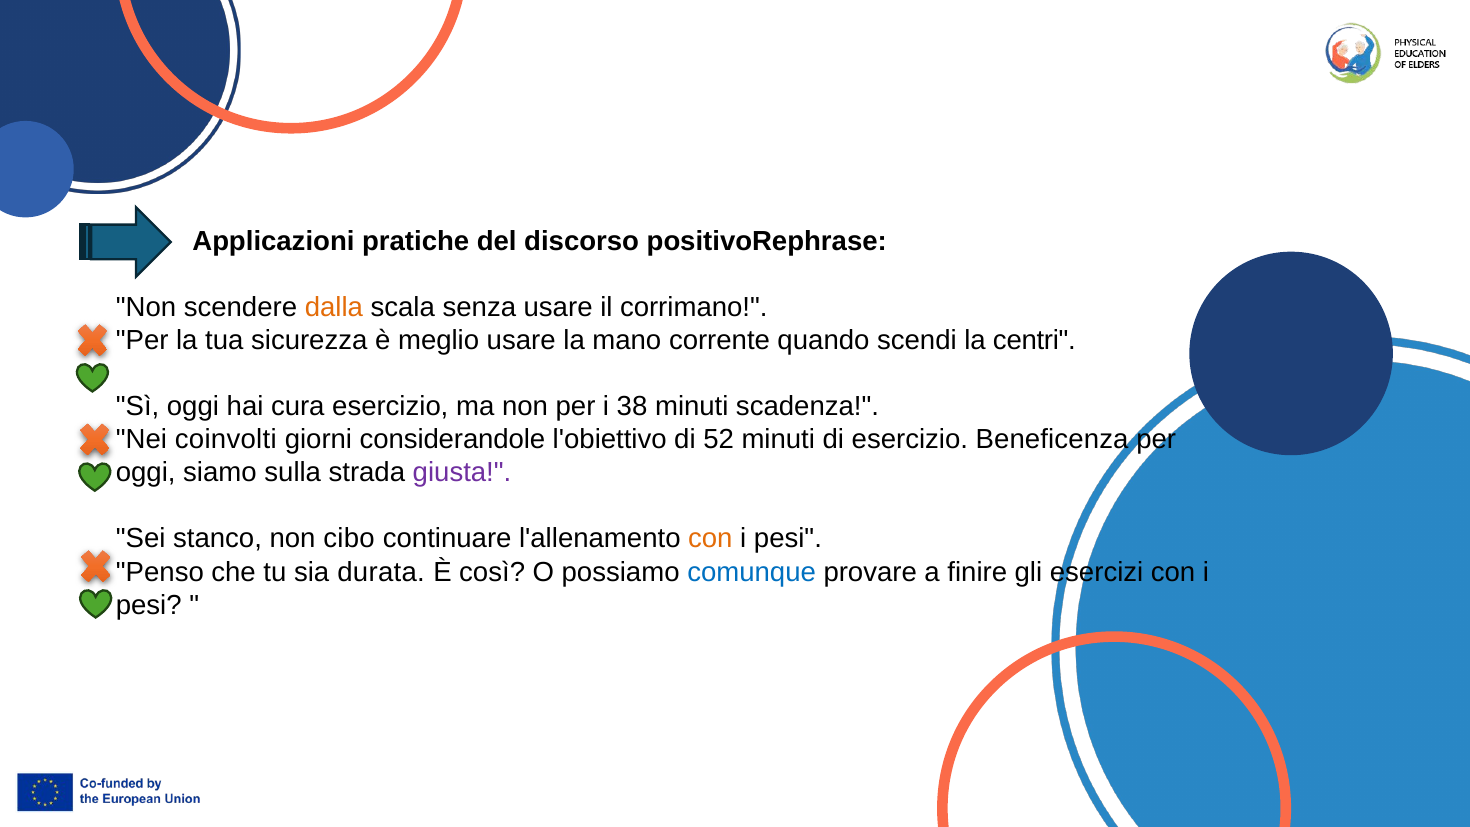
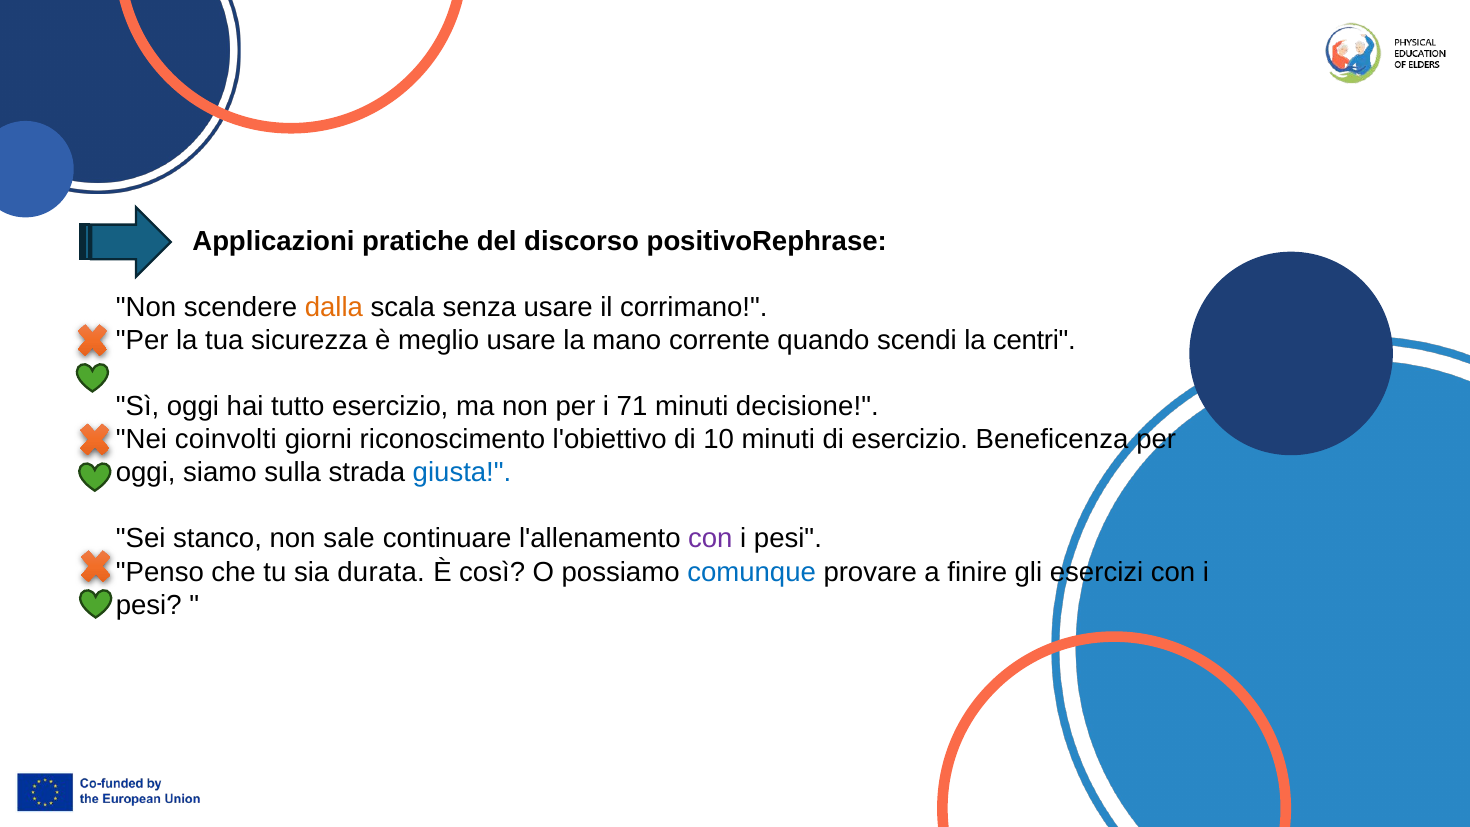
cura: cura -> tutto (298, 407)
38: 38 -> 71 (632, 407)
scadenza: scadenza -> decisione (807, 407)
considerandole: considerandole -> riconoscimento (452, 440)
52: 52 -> 10 (719, 440)
giusta colour: purple -> blue (462, 473)
cibo: cibo -> sale (349, 539)
con colour: orange -> purple (710, 539)
